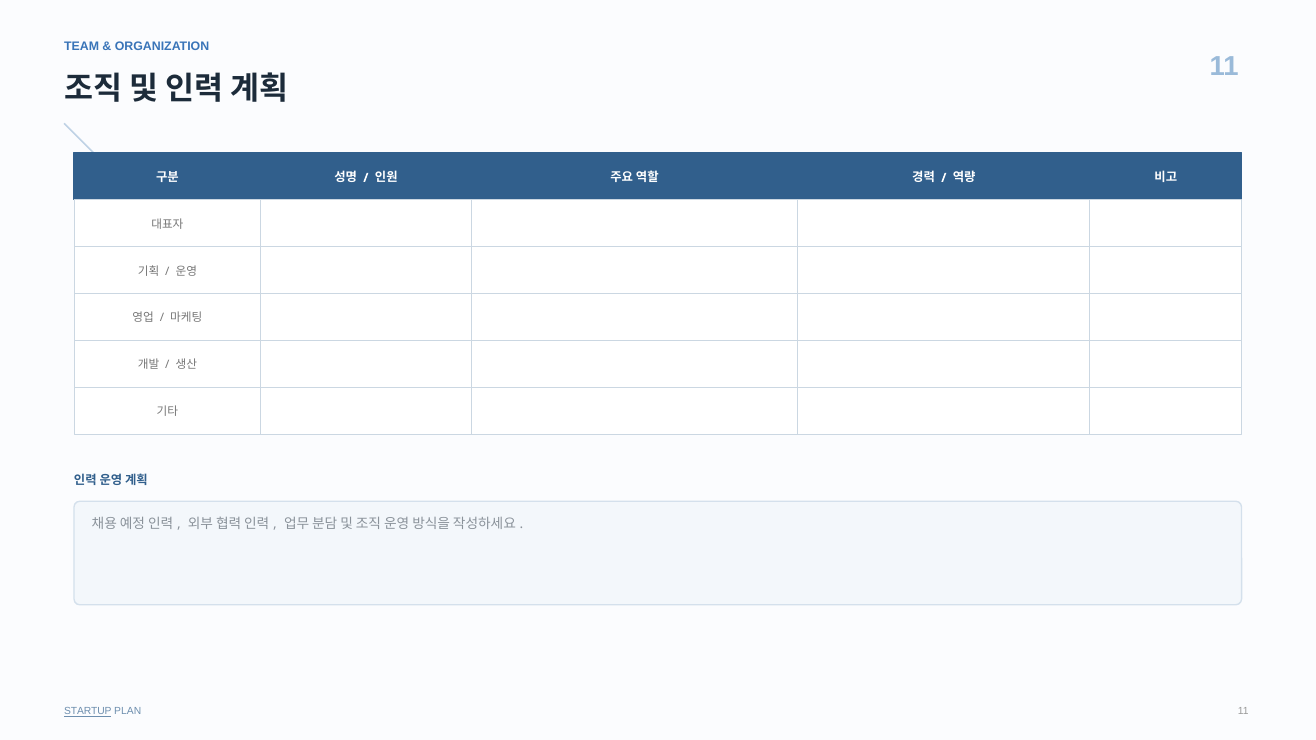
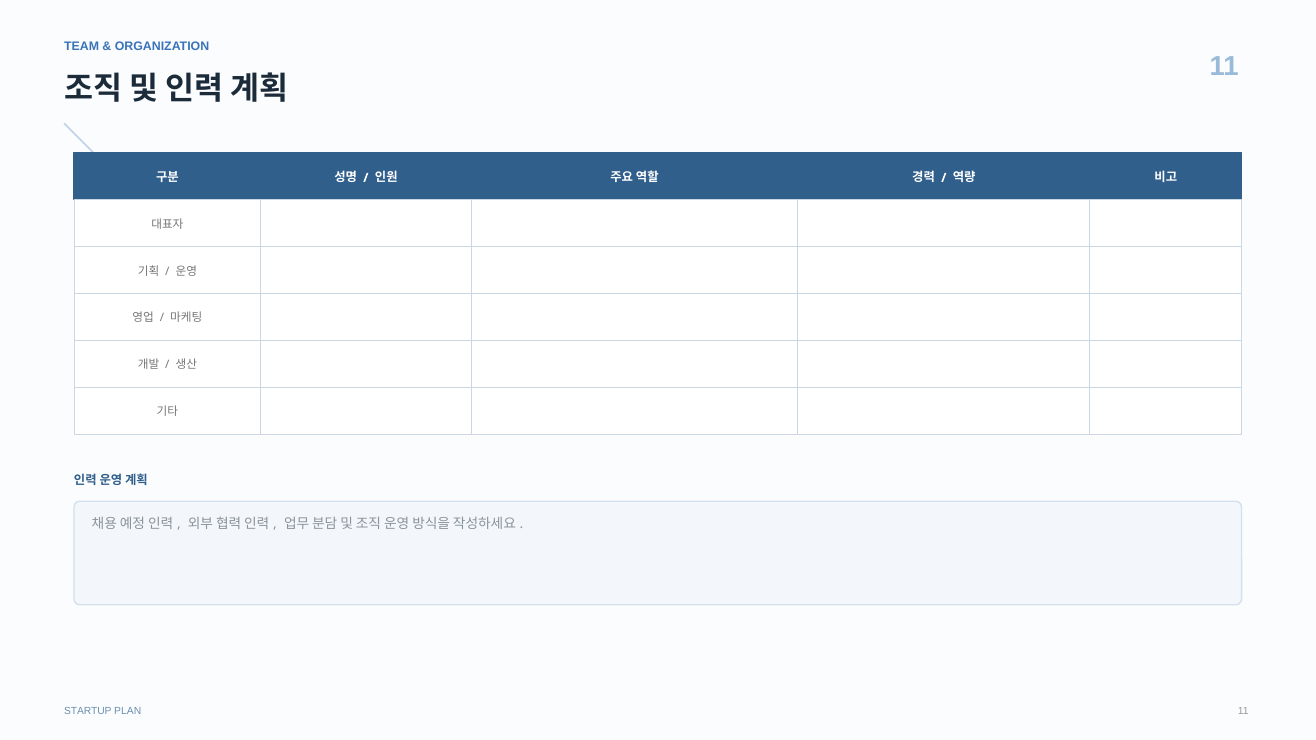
STARTUP underline: present -> none (88, 712)
